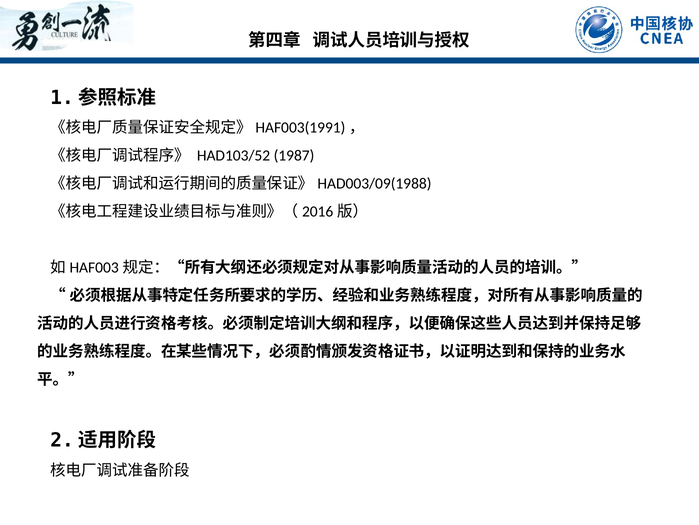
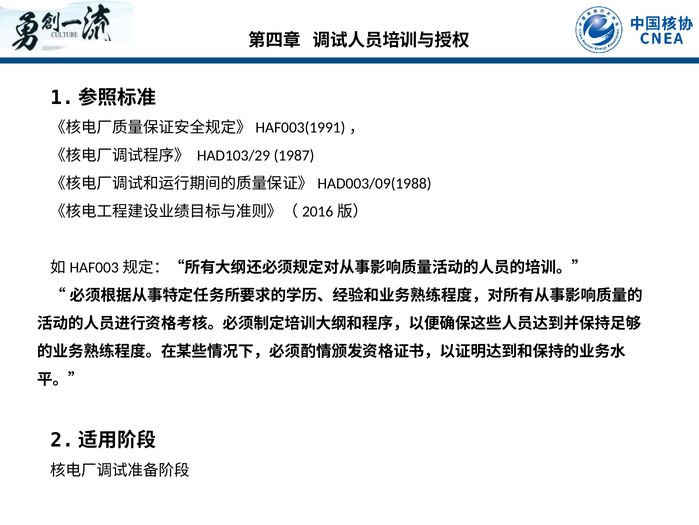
HAD103/52: HAD103/52 -> HAD103/29 (234, 155)
